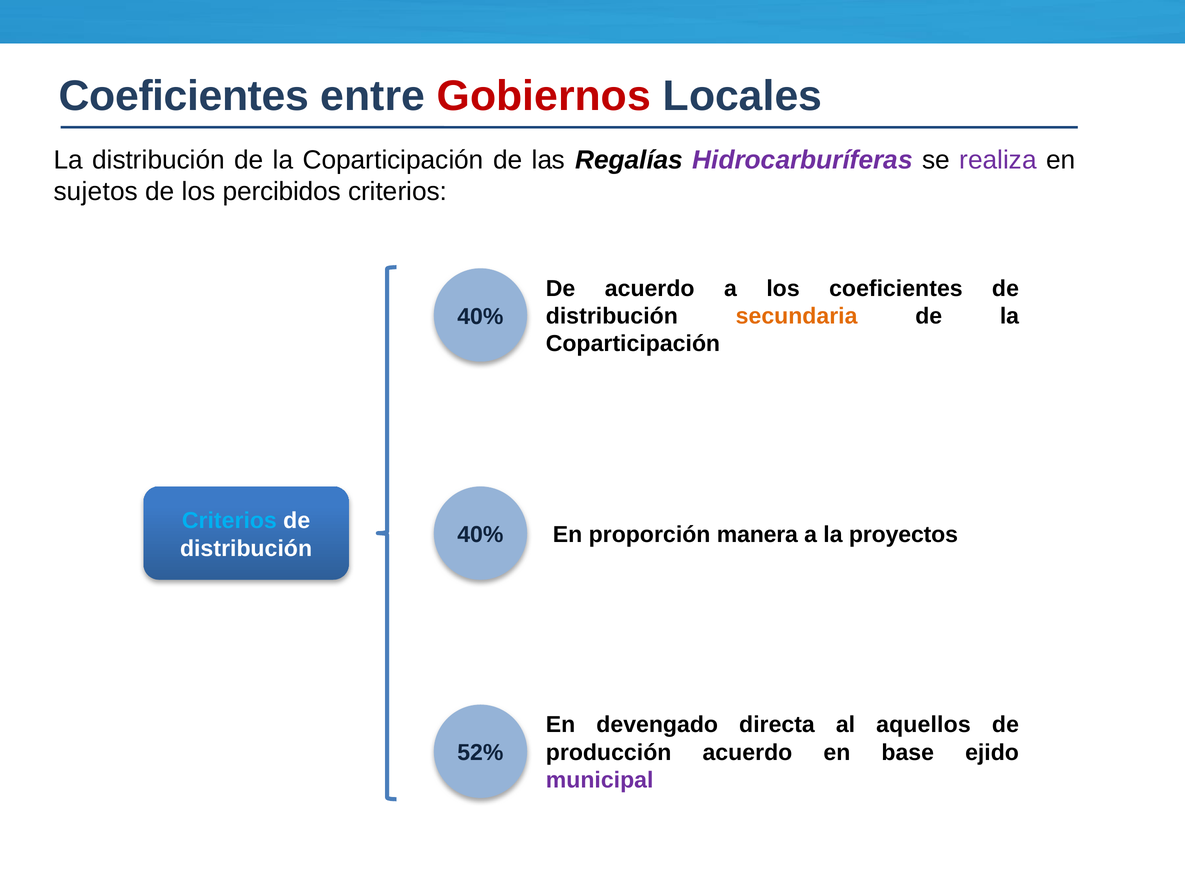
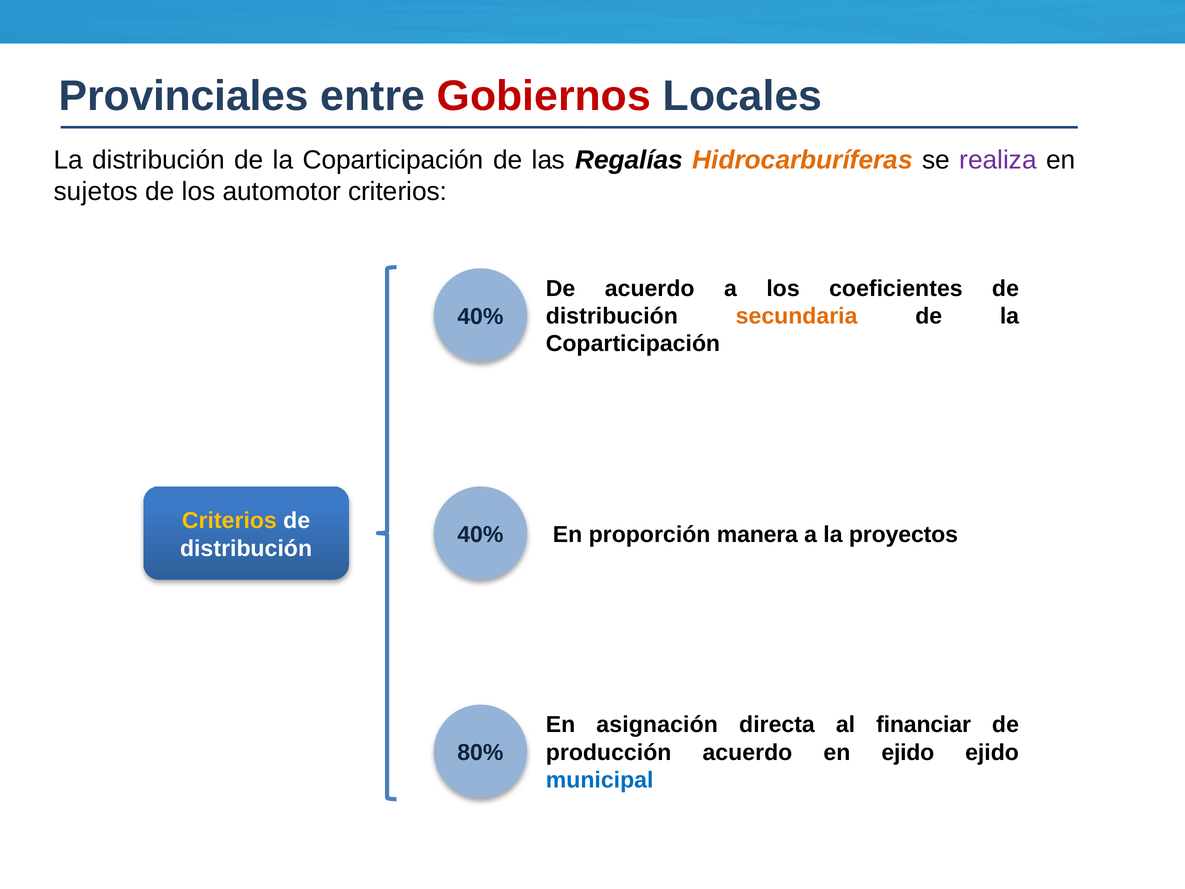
Coeficientes: Coeficientes -> Provinciales (184, 96)
Hidrocarburíferas colour: purple -> orange (803, 160)
percibidos: percibidos -> automotor (282, 191)
Criterios colour: light blue -> yellow (229, 521)
devengado: devengado -> asignación (657, 725)
aquellos: aquellos -> financiar (924, 725)
en base: base -> ejido (908, 752)
52%: 52% -> 80% (480, 753)
municipal colour: purple -> blue (600, 780)
